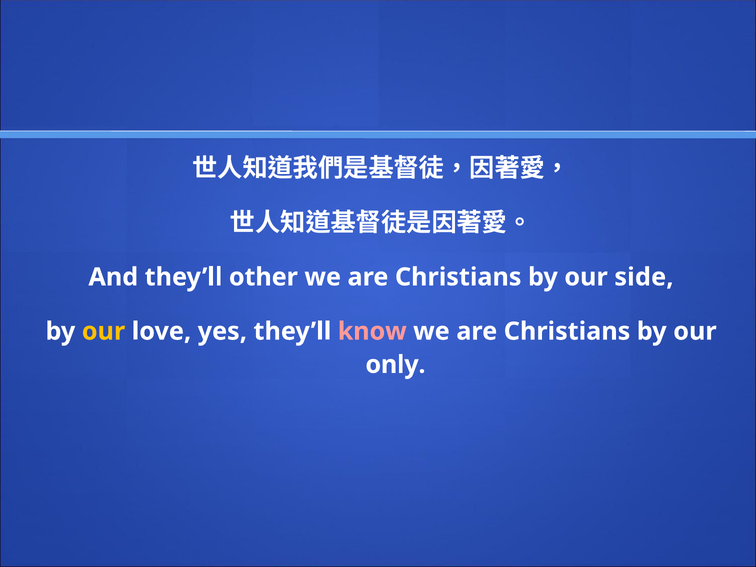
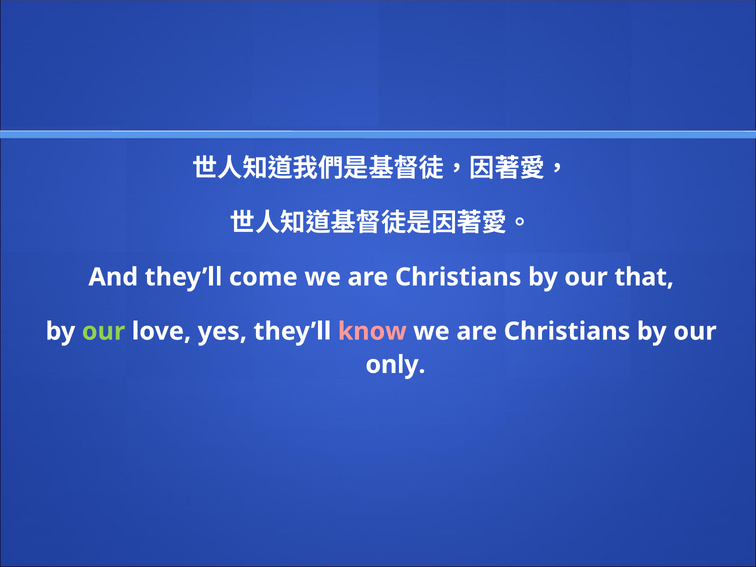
other: other -> come (263, 277)
side: side -> that (644, 277)
our colour: yellow -> light green (104, 331)
